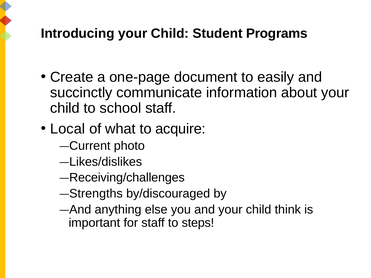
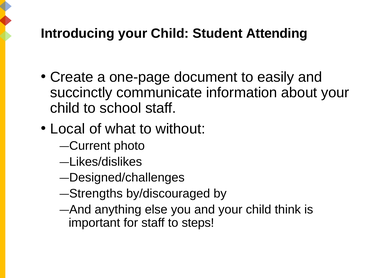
Programs: Programs -> Attending (277, 33)
acquire: acquire -> without (180, 129)
Receiving/challenges: Receiving/challenges -> Designed/challenges (127, 178)
